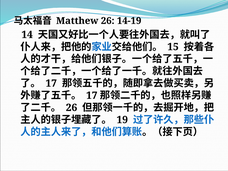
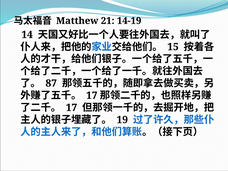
Matthew 26: 26 -> 21 (108, 21)
17: 17 -> 87 (51, 83)
26: 26 -> 17 (71, 108)
